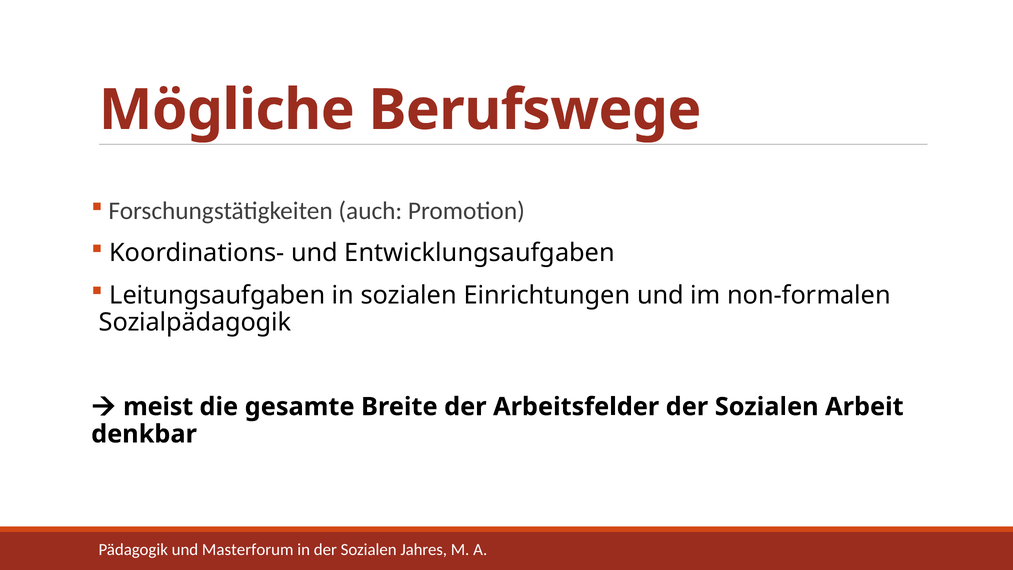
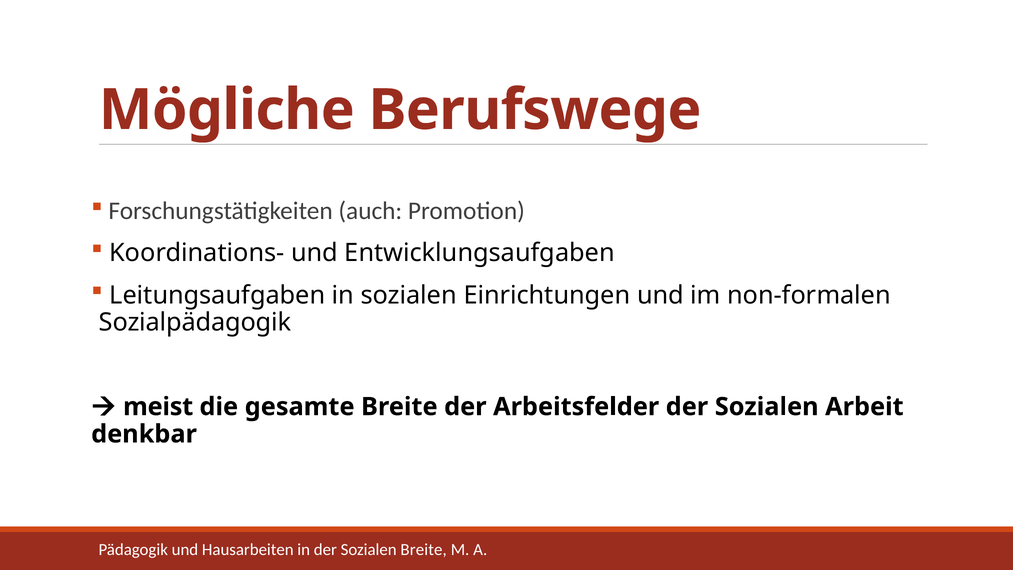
Masterforum: Masterforum -> Hausarbeiten (248, 550)
Sozialen Jahres: Jahres -> Breite (424, 550)
